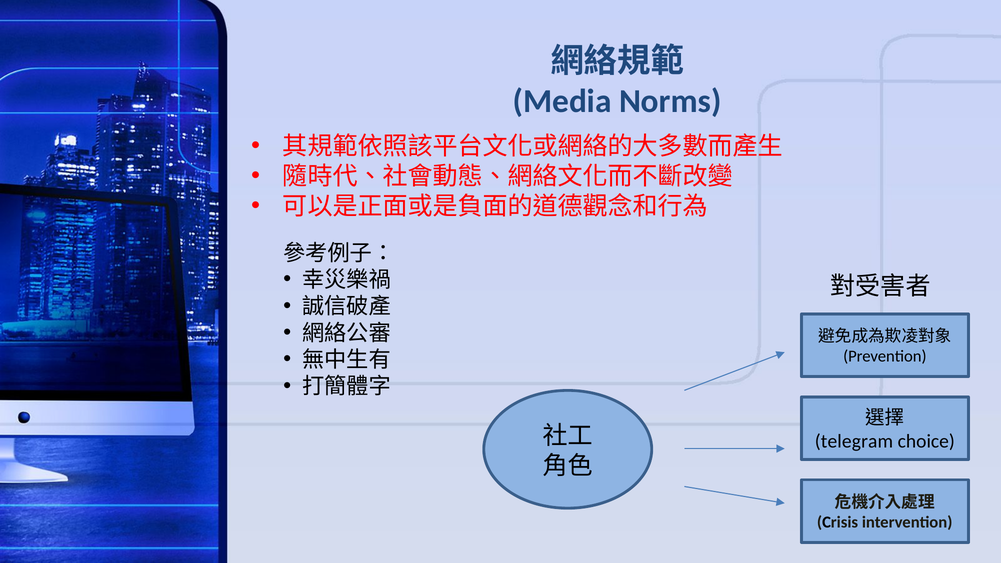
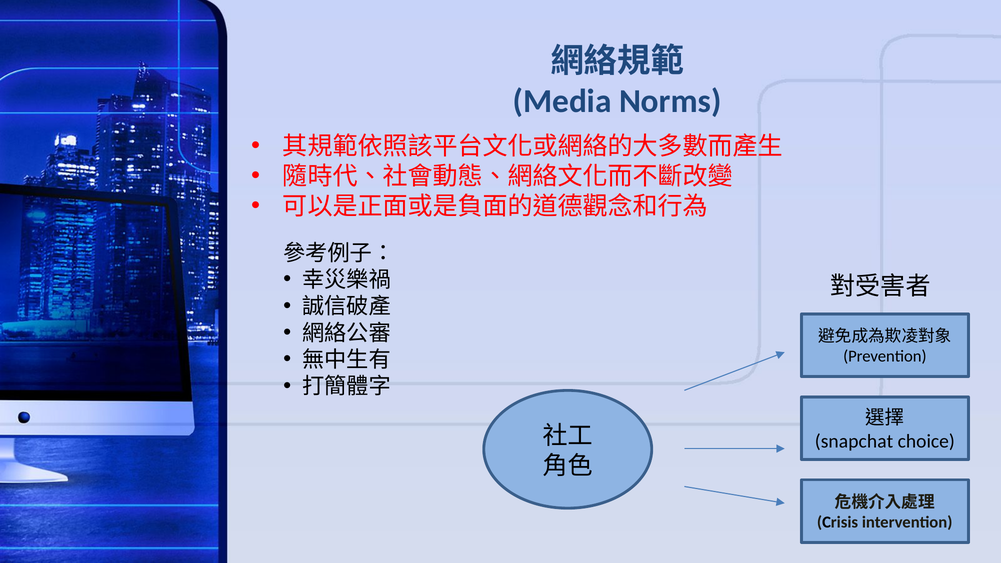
telegram: telegram -> snapchat (854, 441)
